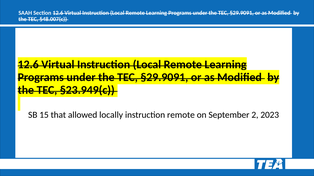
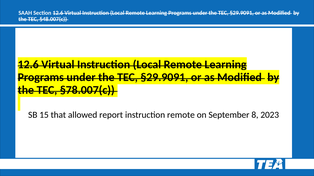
§23.949(c: §23.949(c -> §78.007(c (87, 90)
locally: locally -> report (111, 115)
2: 2 -> 8 (255, 115)
